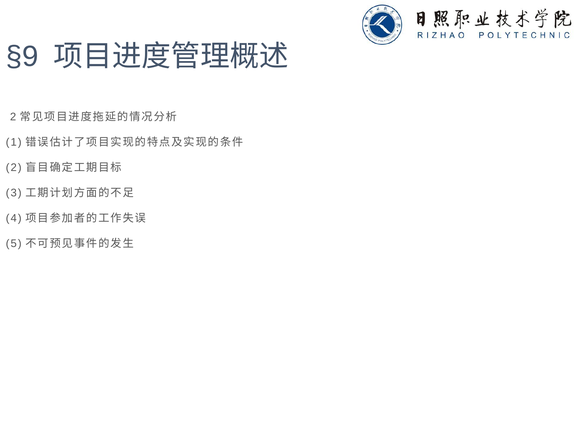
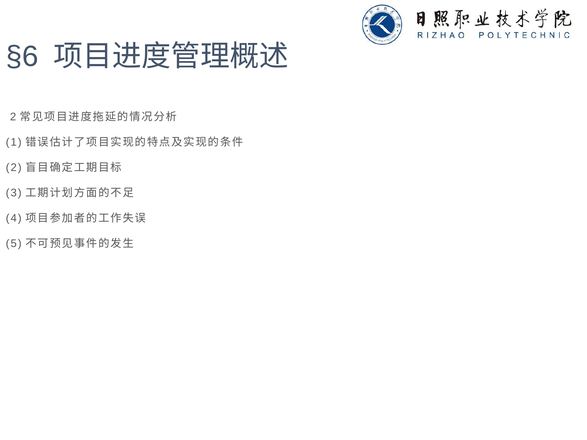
§9: §9 -> §6 (22, 56)
